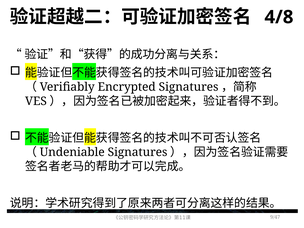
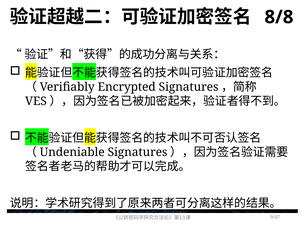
4/8: 4/8 -> 8/8 (279, 17)
